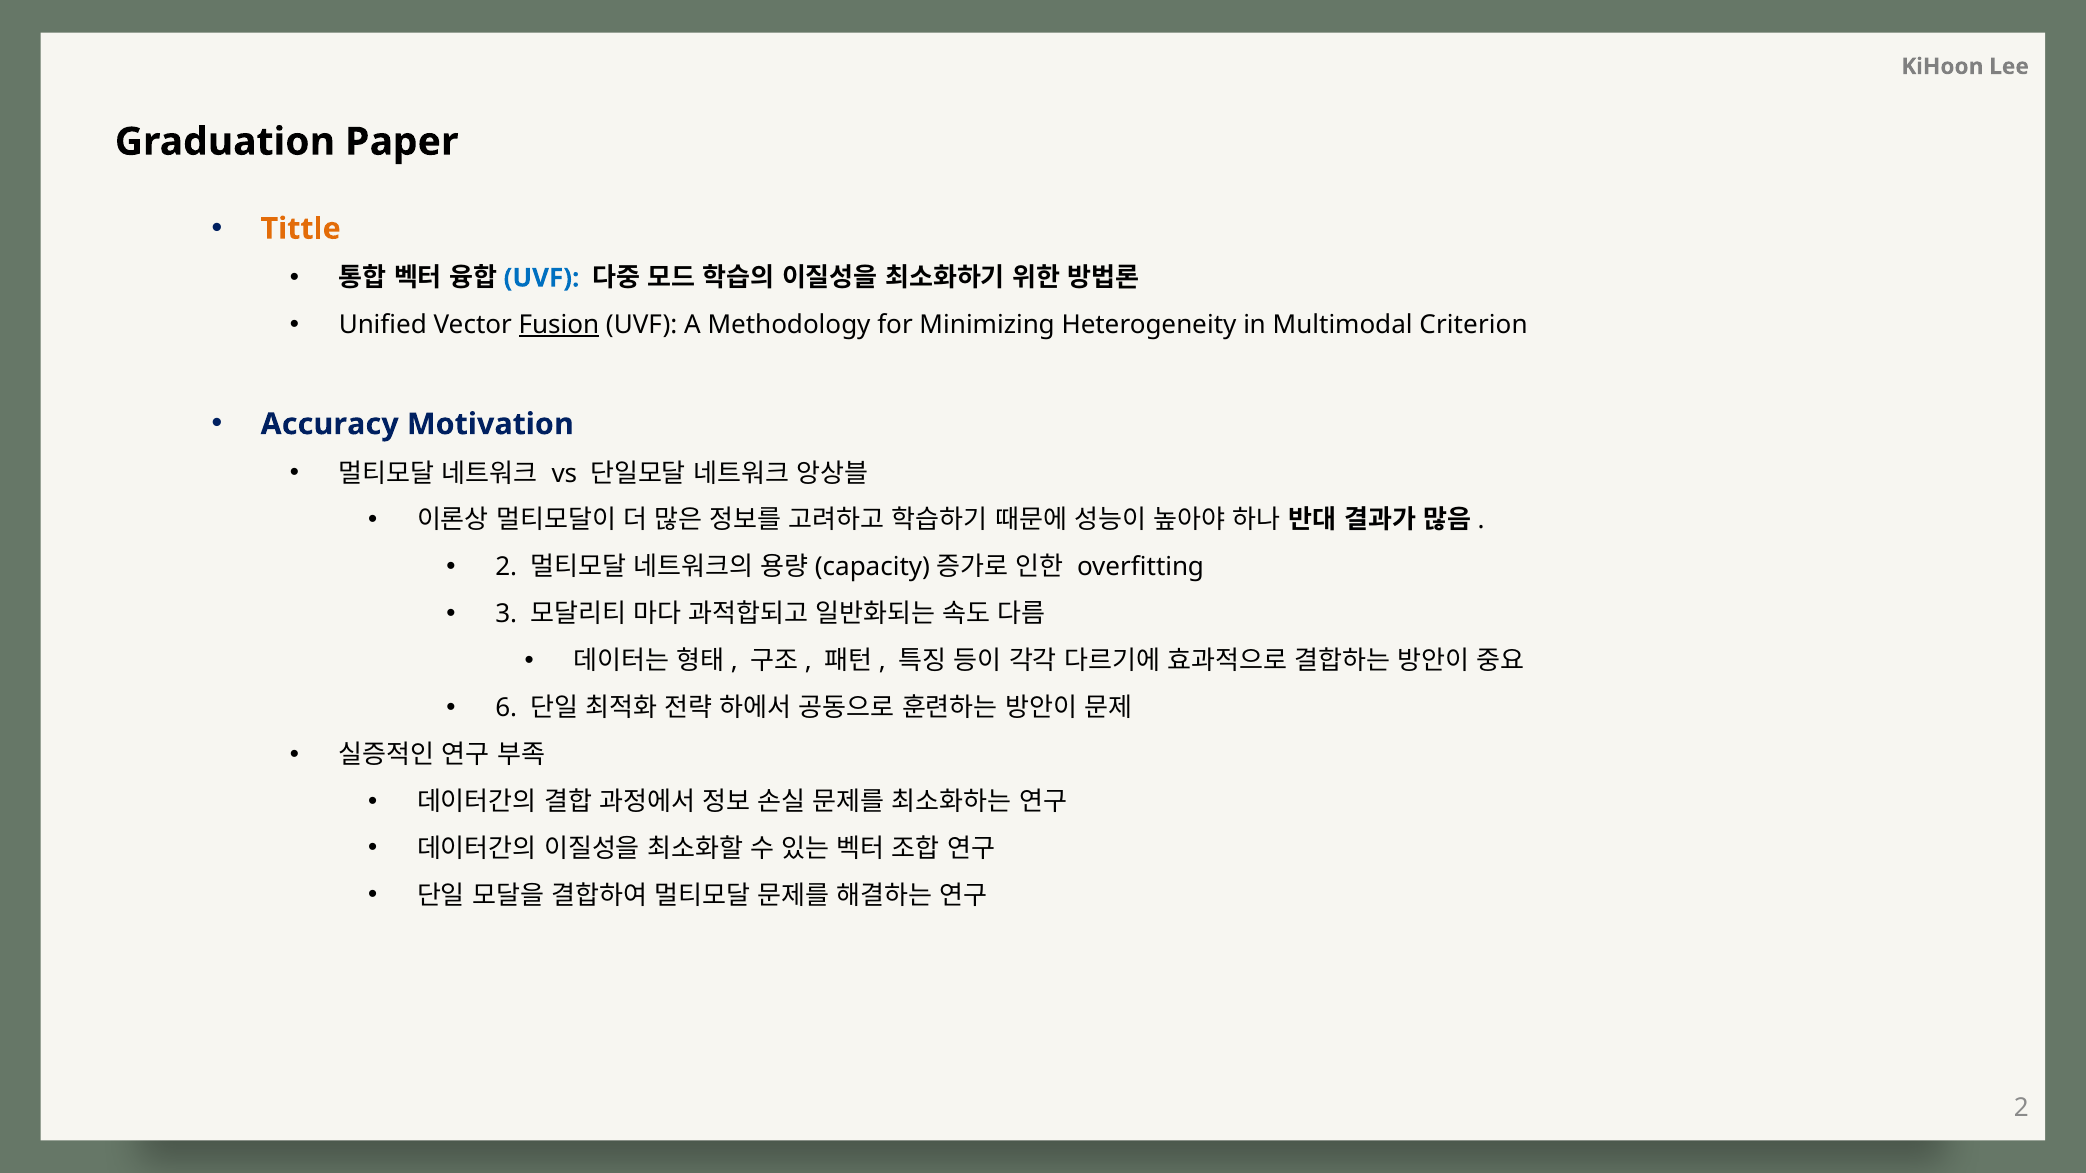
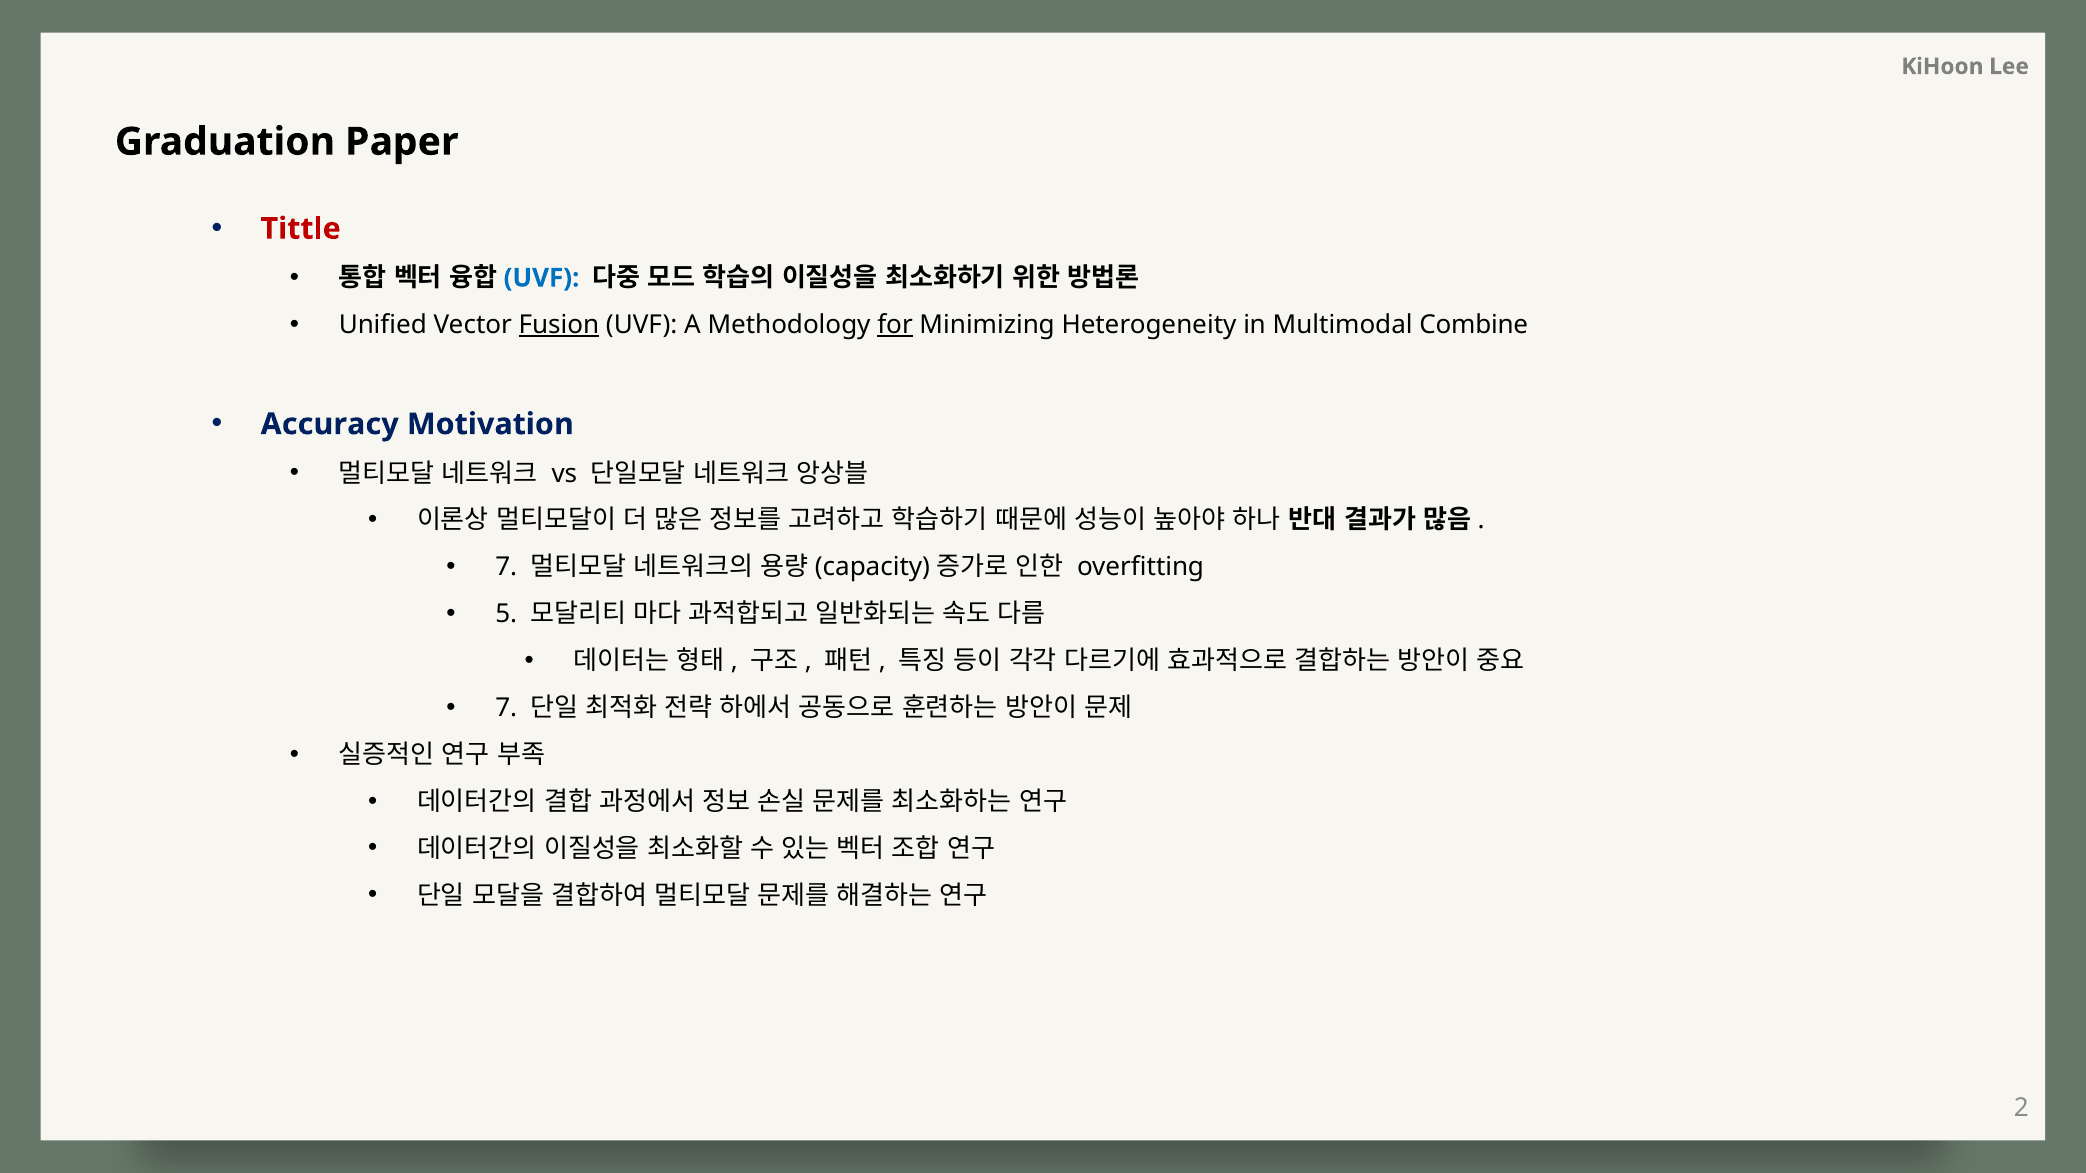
Tittle colour: orange -> red (301, 229)
for underline: none -> present (895, 325)
Criterion: Criterion -> Combine (1474, 325)
2: 2 -> 7 (506, 567)
3: 3 -> 5 (506, 614)
6: 6 -> 7 (506, 708)
